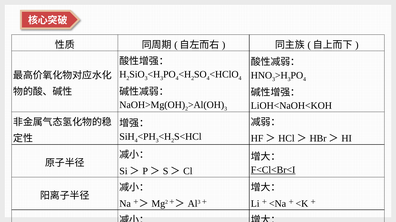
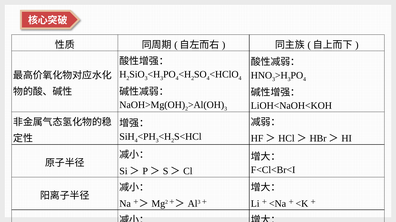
F<Cl<Br<I underline: present -> none (273, 170)
